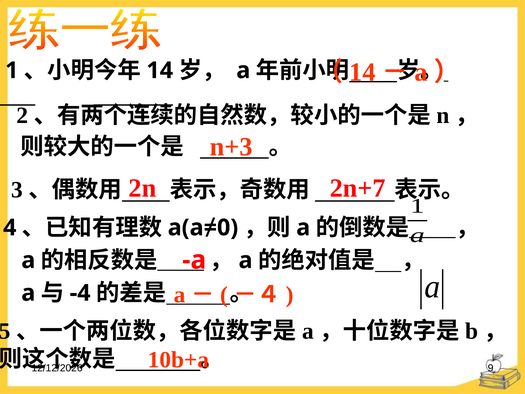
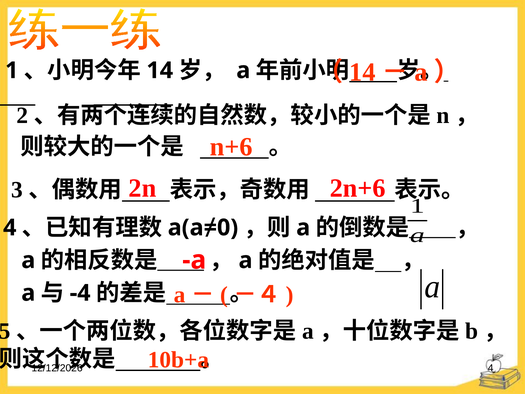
n+3: n+3 -> n+6 (231, 147)
2n+7: 2n+7 -> 2n+6 (358, 188)
9: 9 -> 4 (491, 368)
